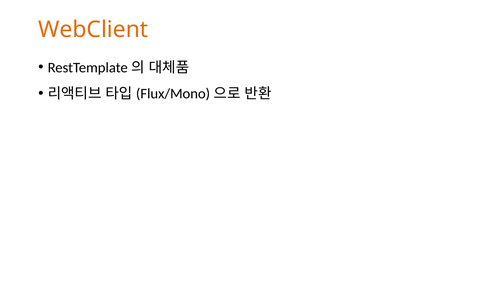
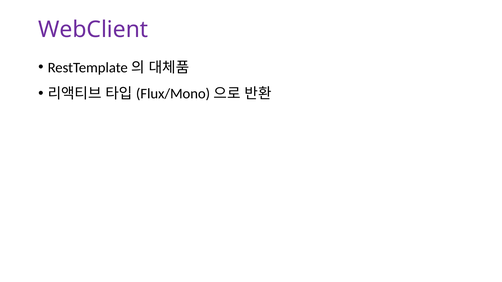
WebClient colour: orange -> purple (93, 30)
